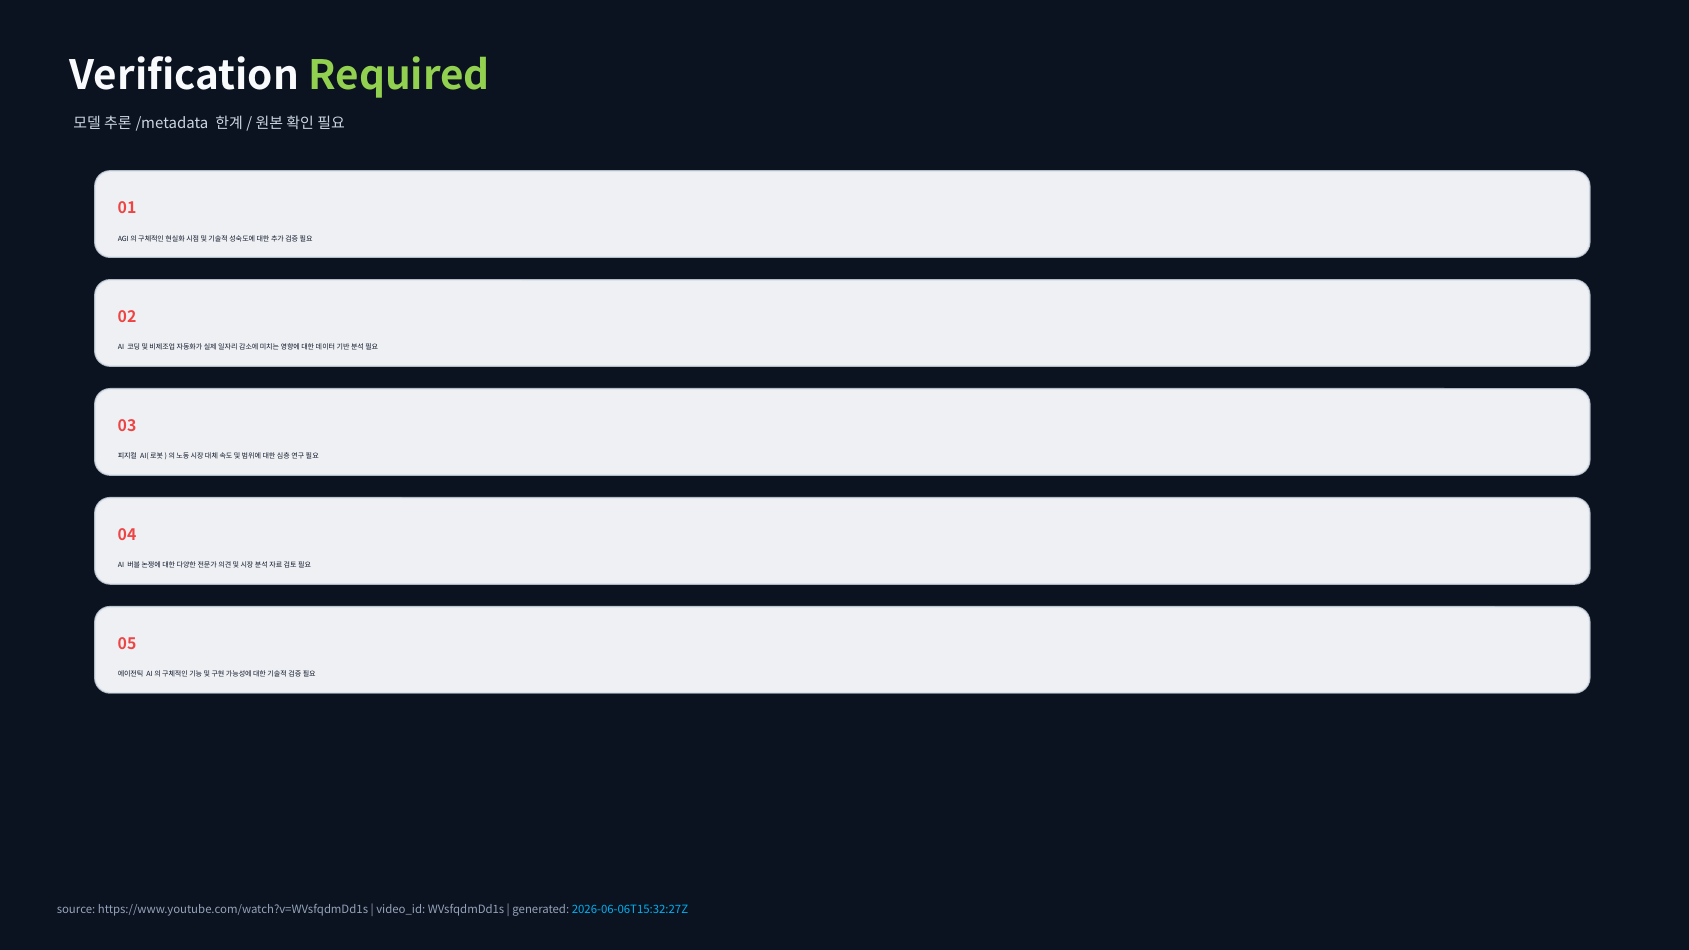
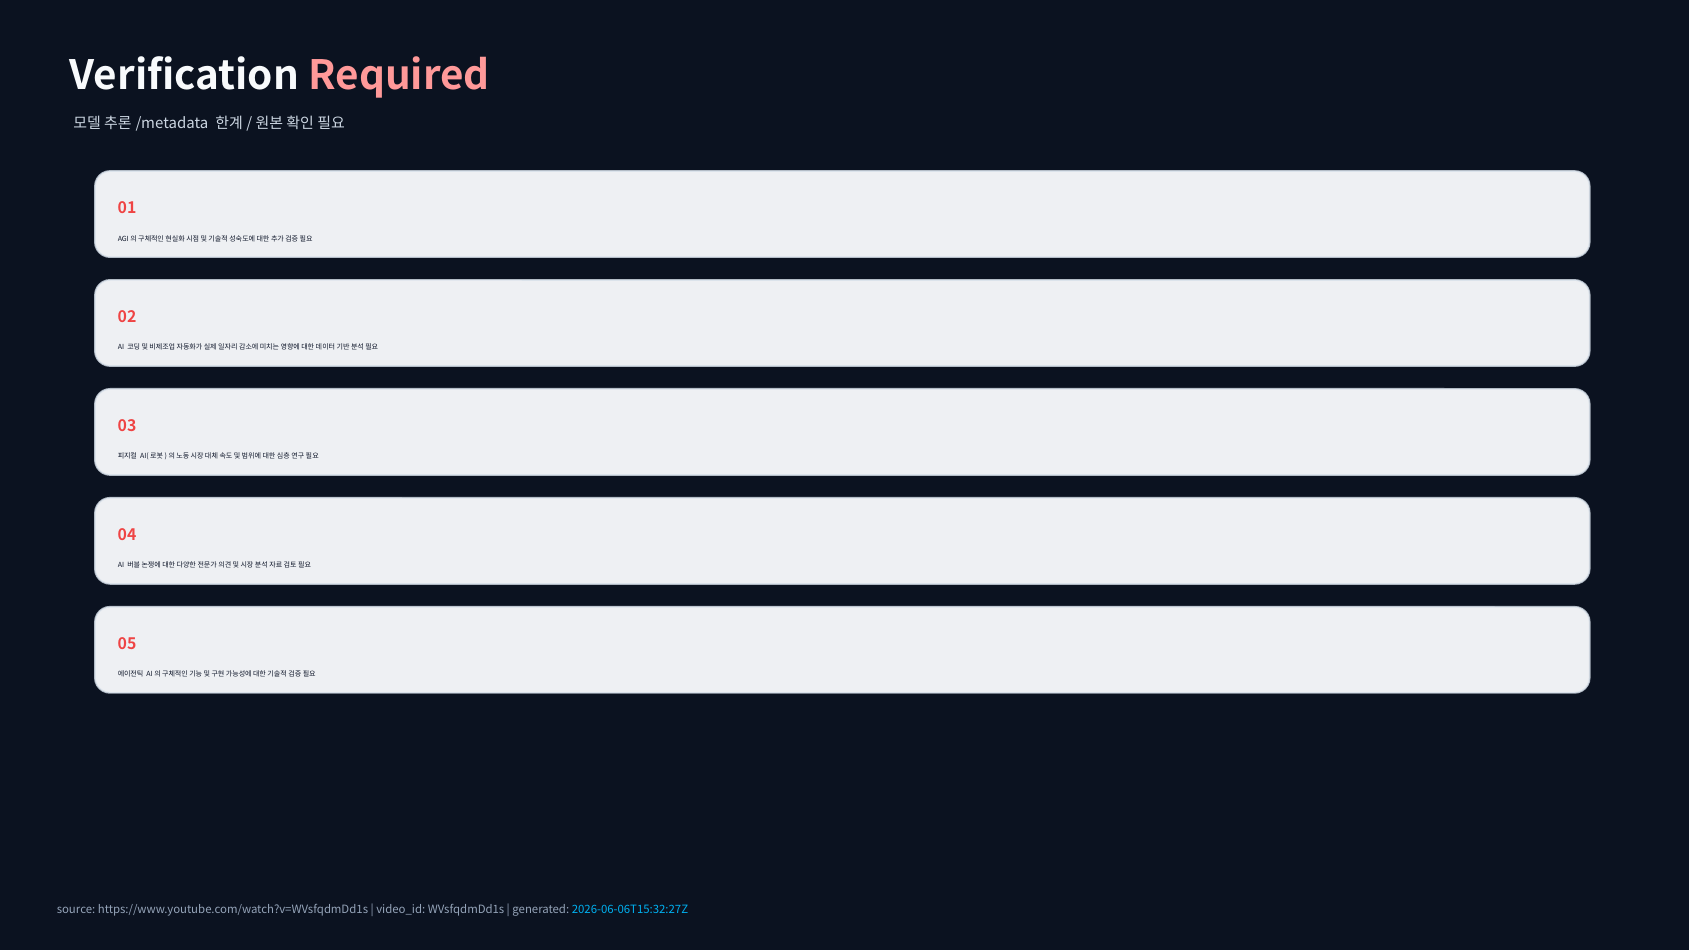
Required colour: light green -> pink (399, 76)
